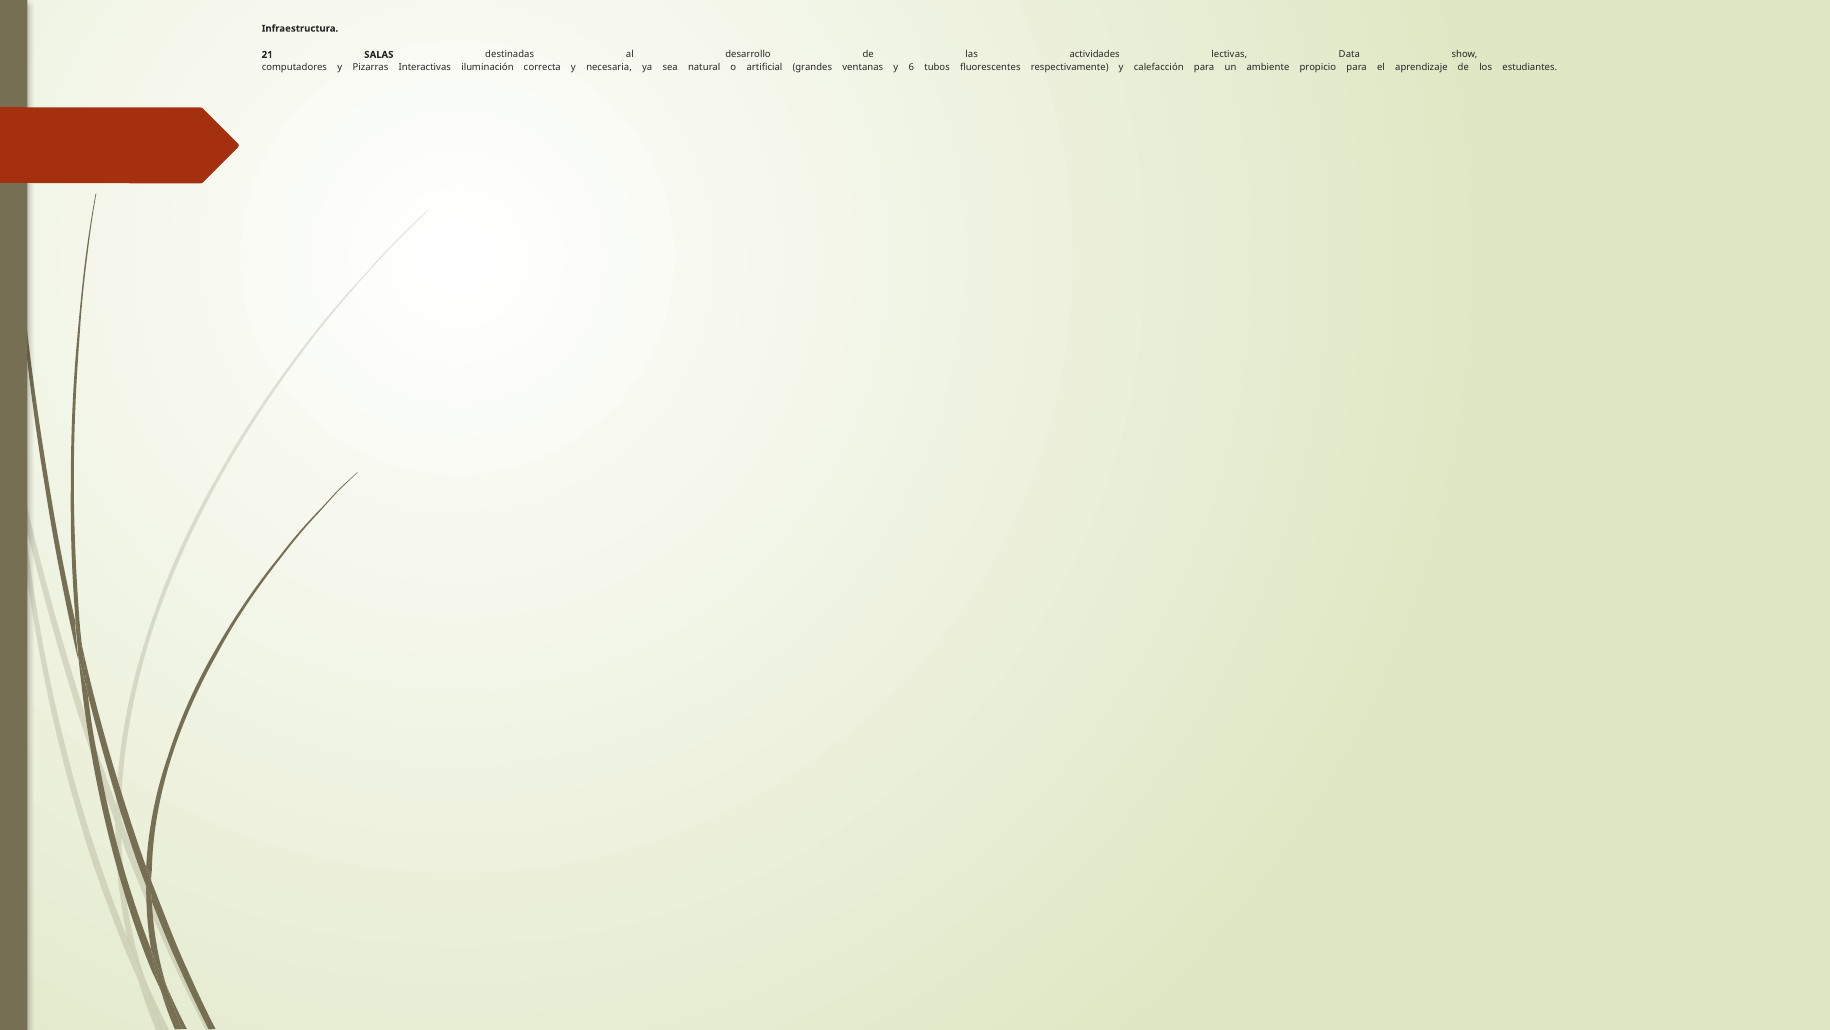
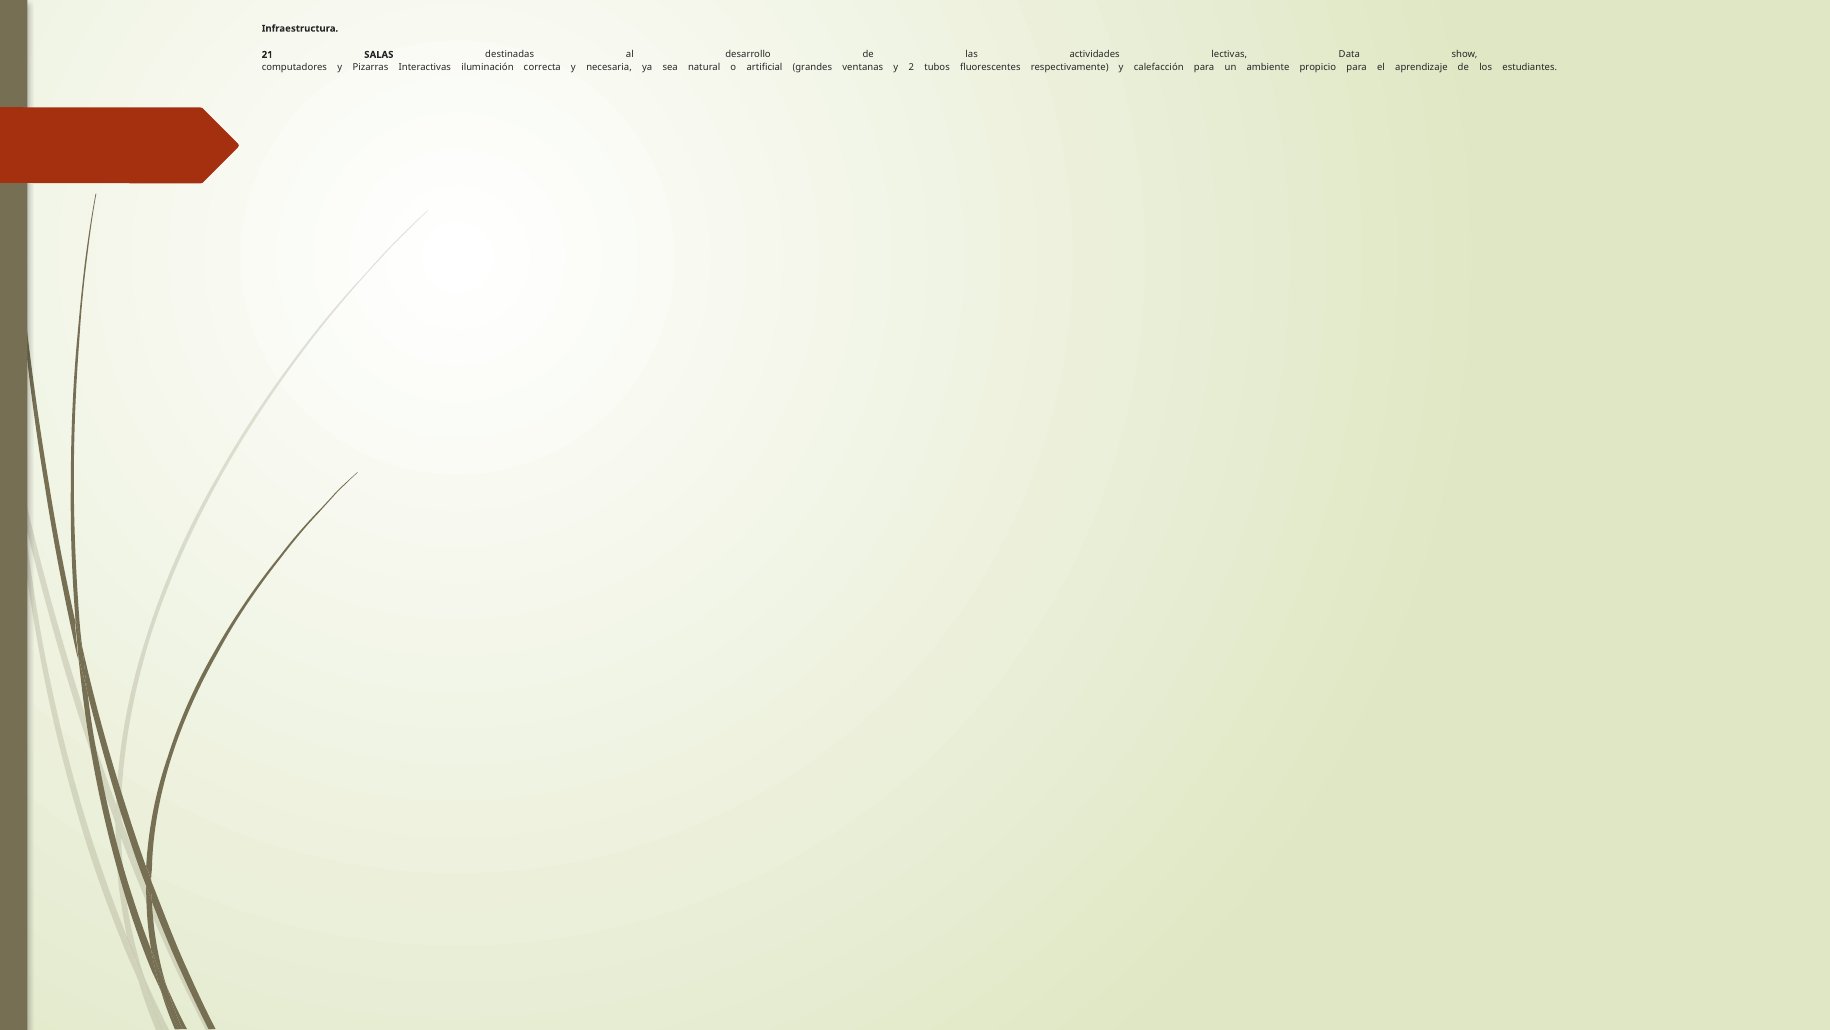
6: 6 -> 2 (911, 68)
